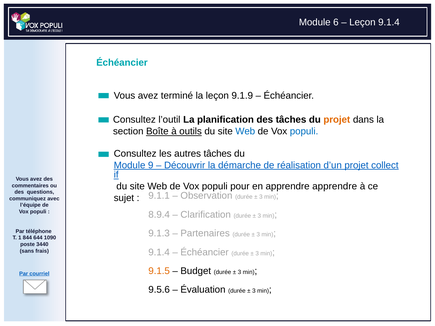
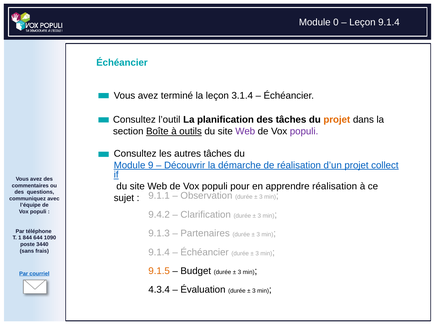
6: 6 -> 0 (336, 22)
9.1.9: 9.1.9 -> 3.1.4 (242, 96)
Web colour: blue -> purple (245, 131)
populi colour: blue -> purple (304, 131)
apprendre apprendre: apprendre -> réalisation (335, 187)
8.9.4: 8.9.4 -> 9.4.2 (159, 215)
9.5.6: 9.5.6 -> 4.3.4 (159, 290)
